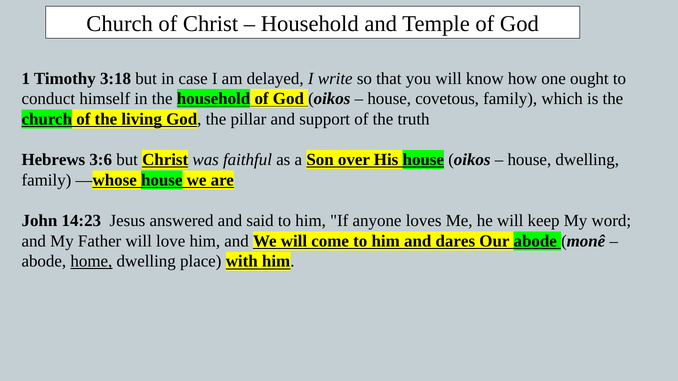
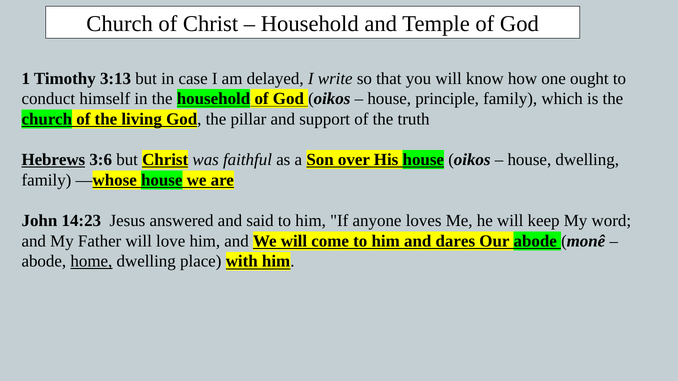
3:18: 3:18 -> 3:13 (116, 79)
covetous: covetous -> principle (447, 99)
Hebrews underline: none -> present (53, 160)
